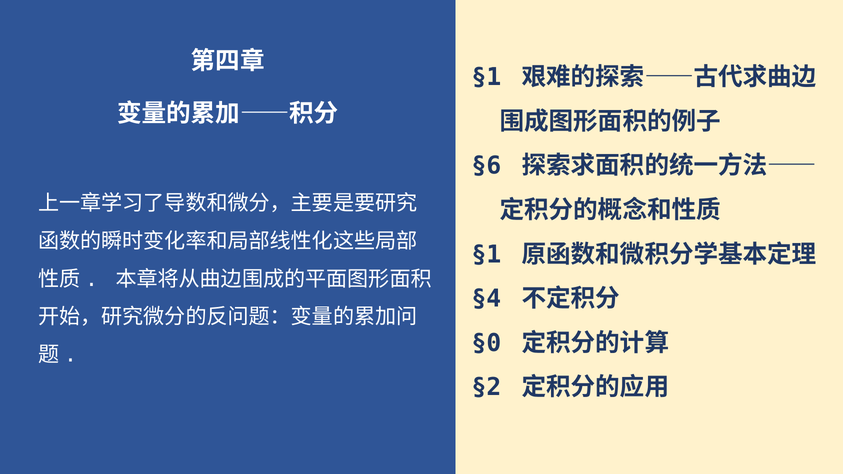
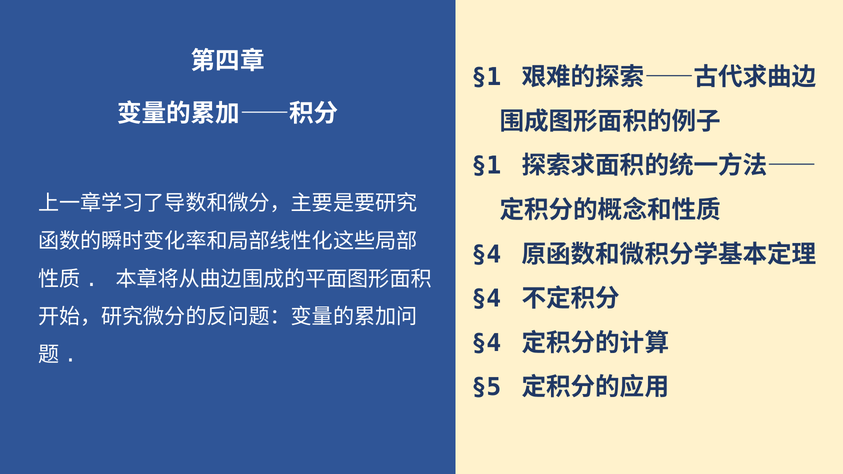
§6: §6 -> §1 (486, 166)
§1: §1 -> §4 (486, 255)
§0: §0 -> §4 (486, 343)
§2: §2 -> §5 (486, 387)
